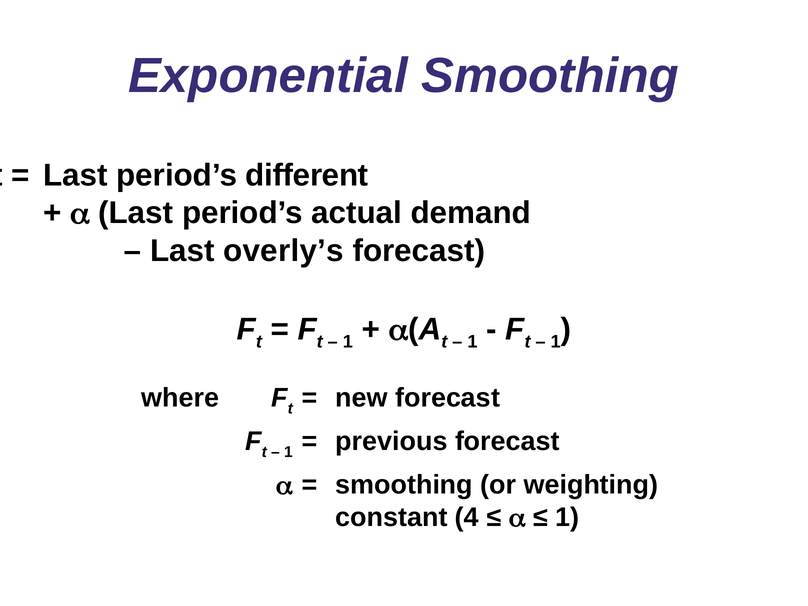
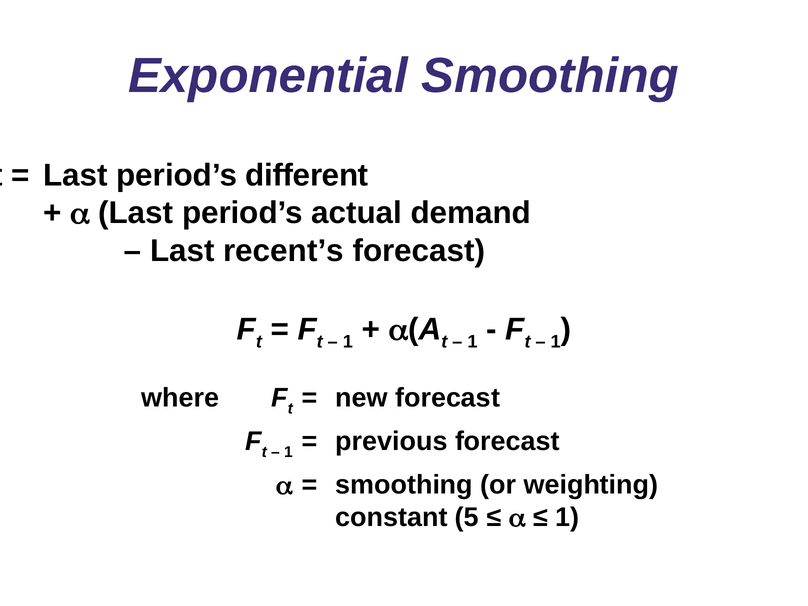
overly’s: overly’s -> recent’s (284, 251)
4: 4 -> 5 (467, 517)
